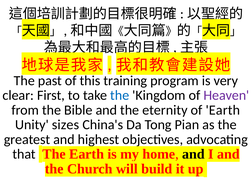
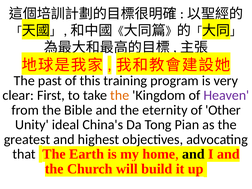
the colour: blue -> orange (120, 95)
of Earth: Earth -> Other (223, 110)
sizes: sizes -> ideal (66, 125)
